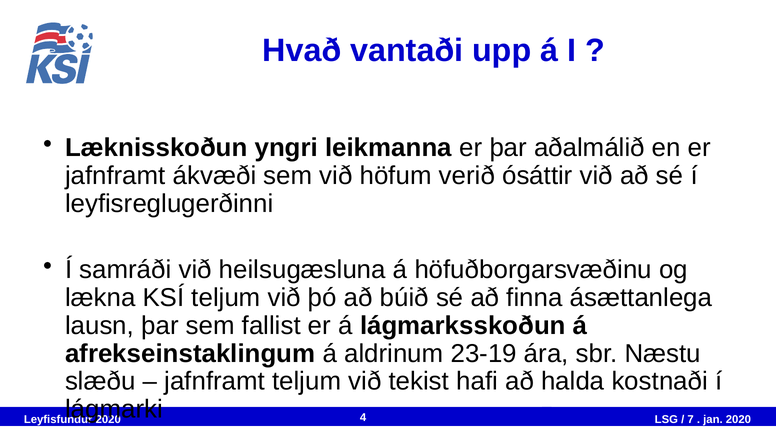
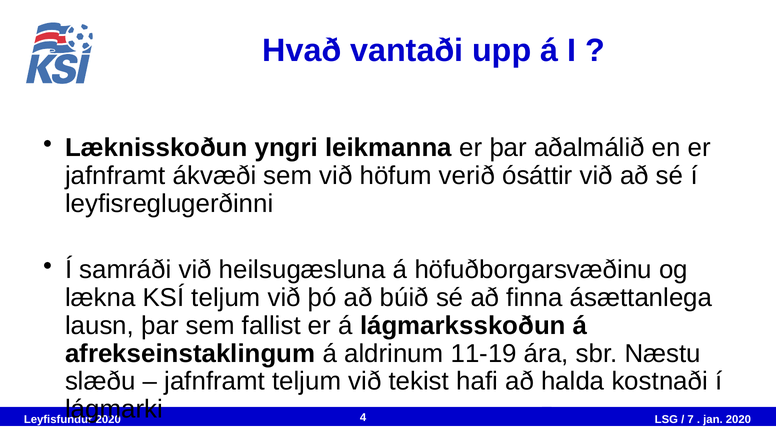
23-19: 23-19 -> 11-19 (484, 354)
